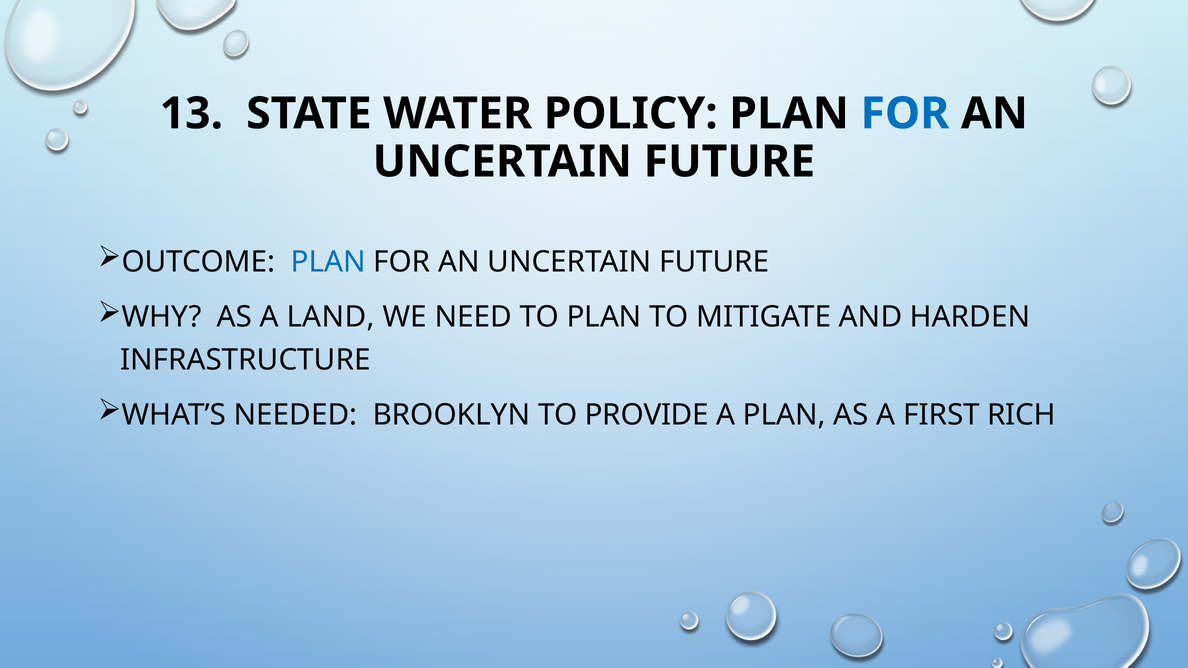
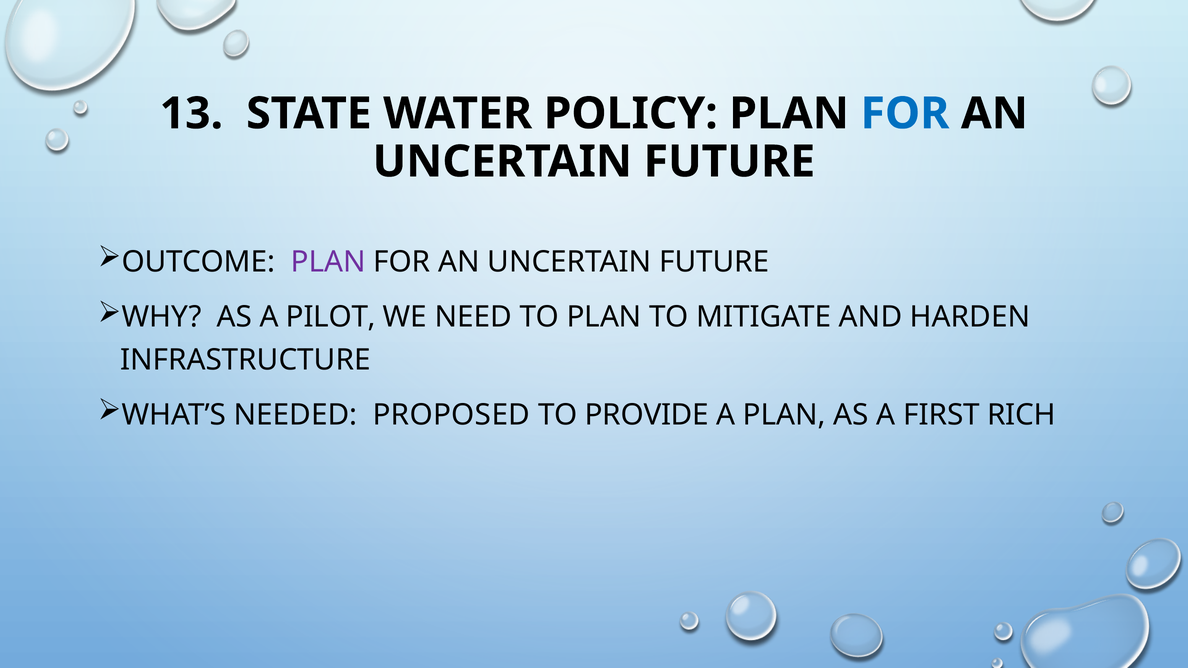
PLAN colour: blue -> purple (328, 262)
LAND: LAND -> PILOT (331, 317)
BROOKLYN: BROOKLYN -> PROPOSED (451, 415)
